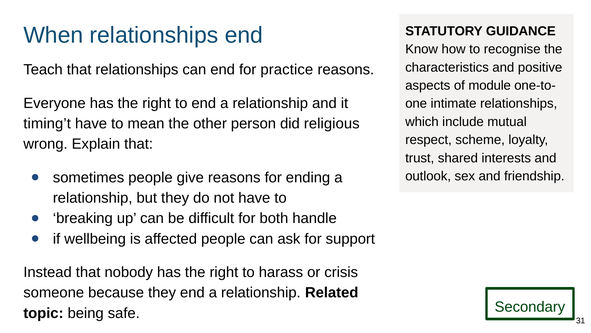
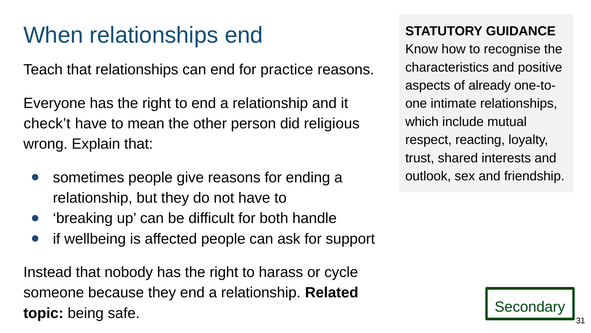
module: module -> already (490, 85)
timing’t: timing’t -> check’t (47, 123)
scheme: scheme -> reacting (480, 140)
crisis: crisis -> cycle (341, 272)
